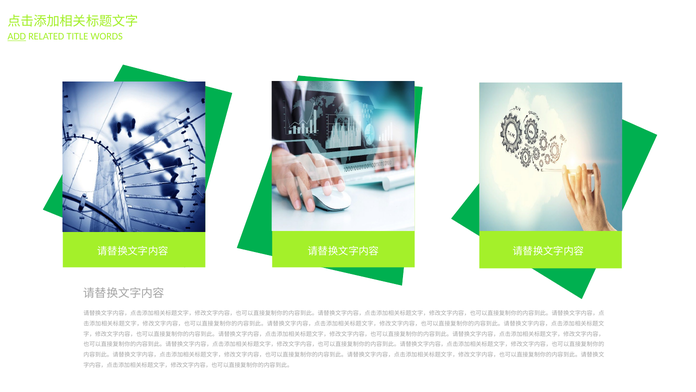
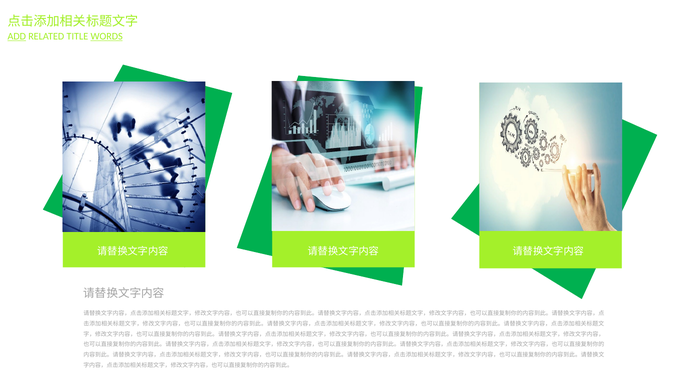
WORDS underline: none -> present (107, 36)
